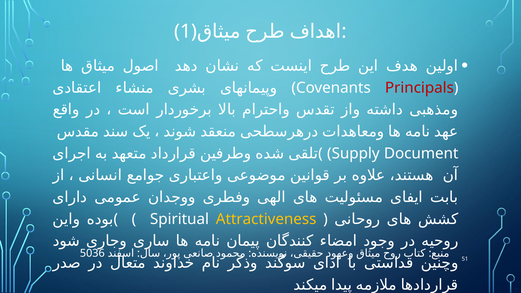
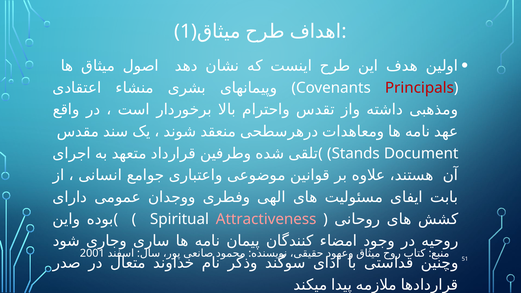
Supply: Supply -> Stands (356, 153)
Attractiveness colour: yellow -> pink (266, 219)
5036: 5036 -> 2001 (92, 253)
